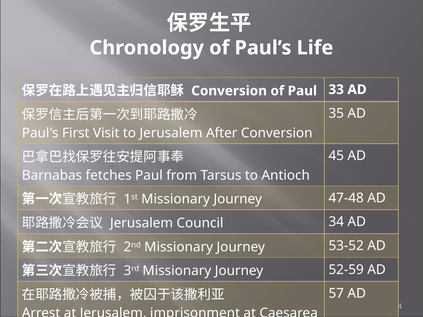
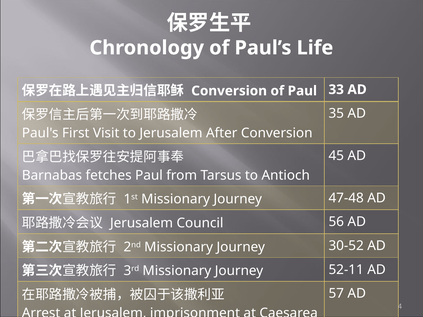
34: 34 -> 56 (336, 222)
53-52: 53-52 -> 30-52 (346, 246)
52-59: 52-59 -> 52-11 (346, 270)
